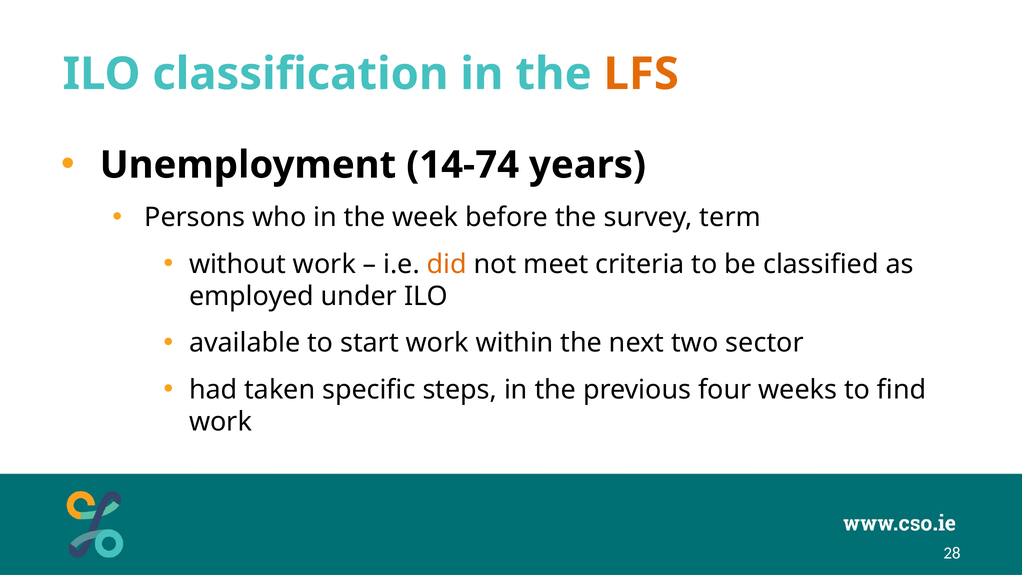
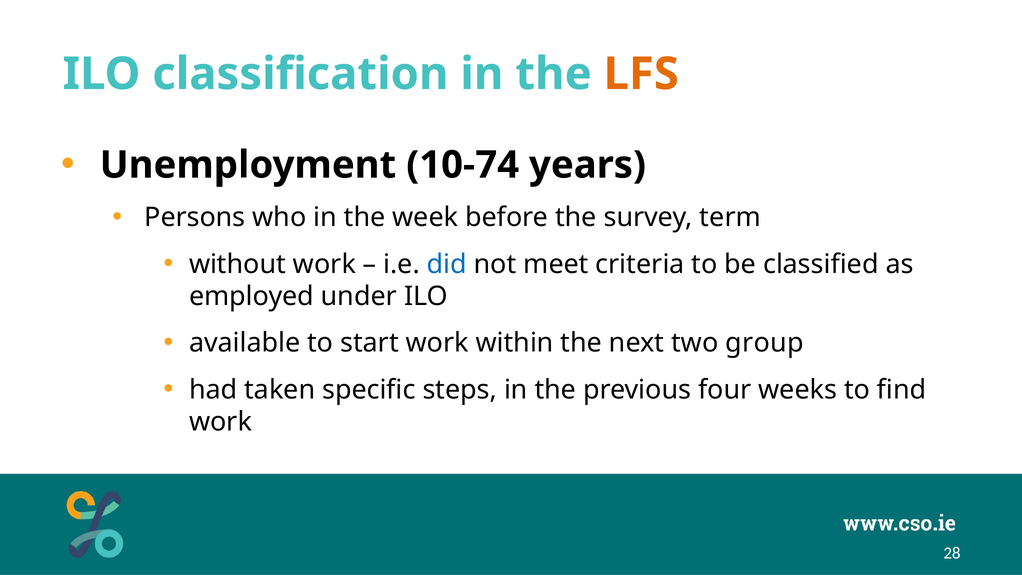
14-74: 14-74 -> 10-74 (463, 165)
did colour: orange -> blue (447, 264)
sector: sector -> group (764, 343)
